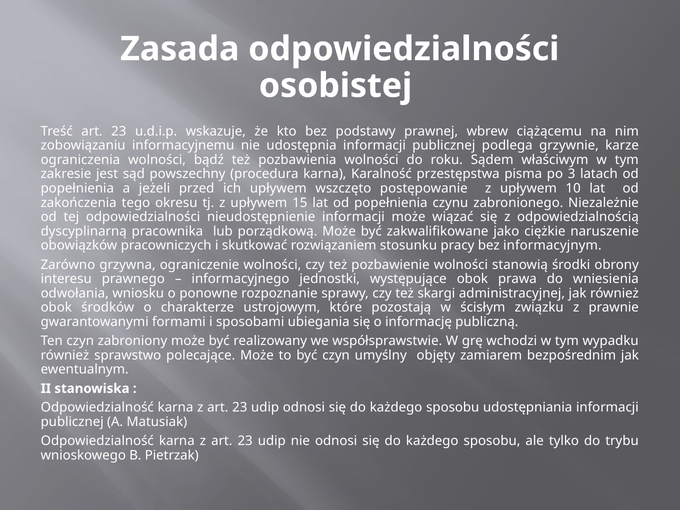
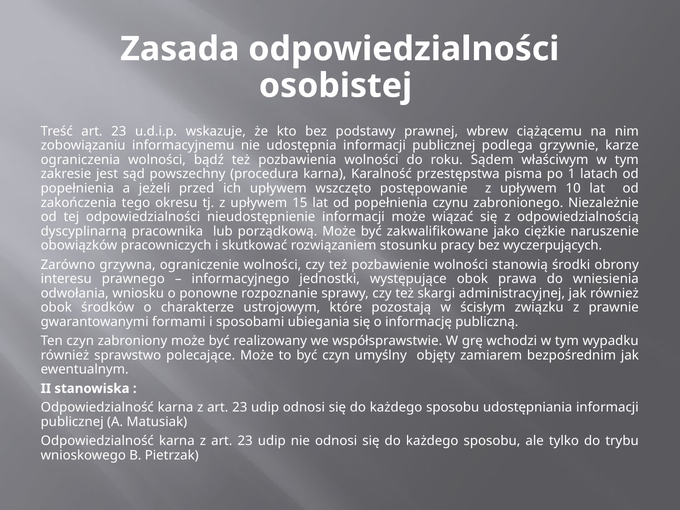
3: 3 -> 1 (572, 174)
informacyjnym: informacyjnym -> wyczerpujących (553, 246)
